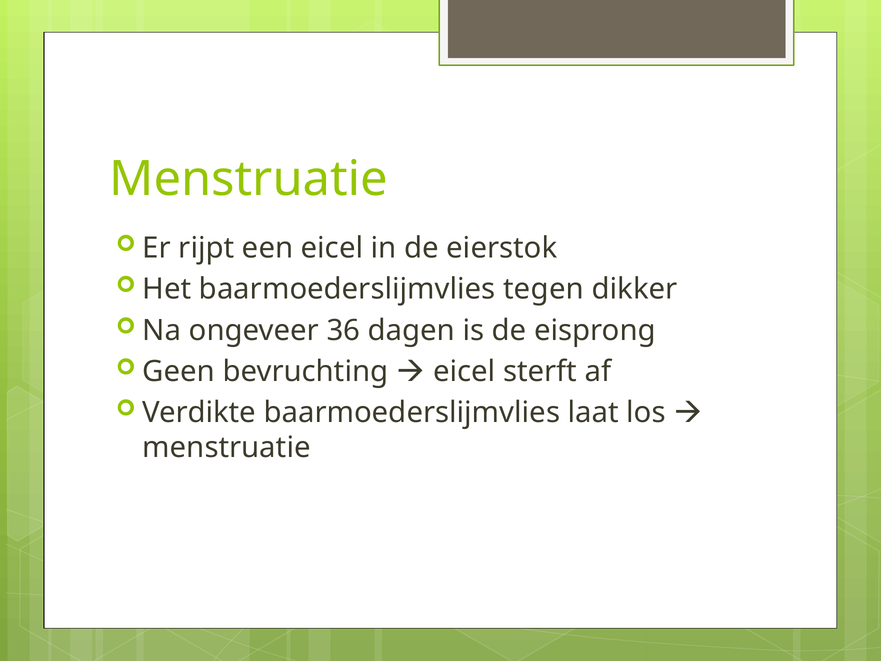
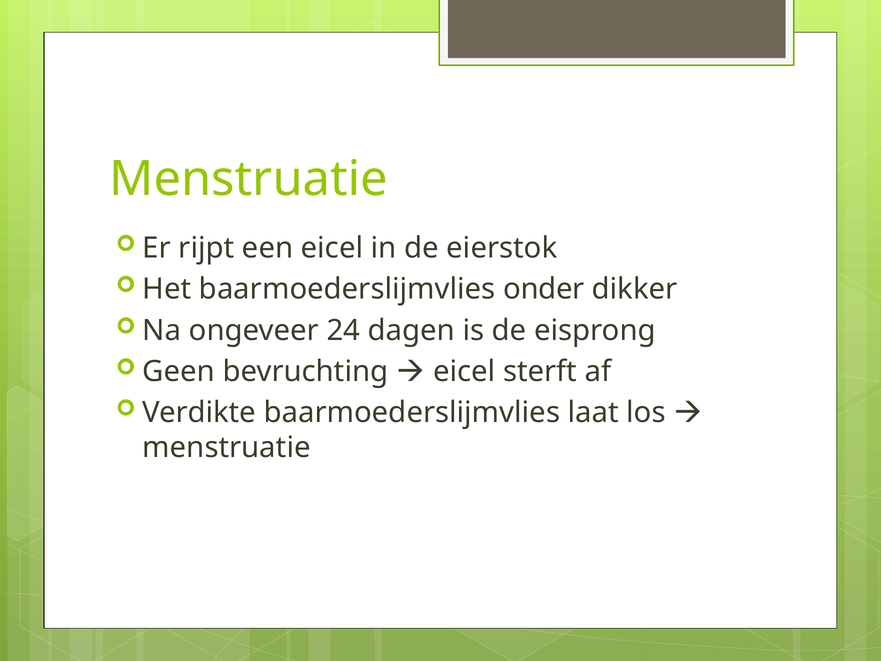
tegen: tegen -> onder (544, 289)
36: 36 -> 24 (343, 330)
